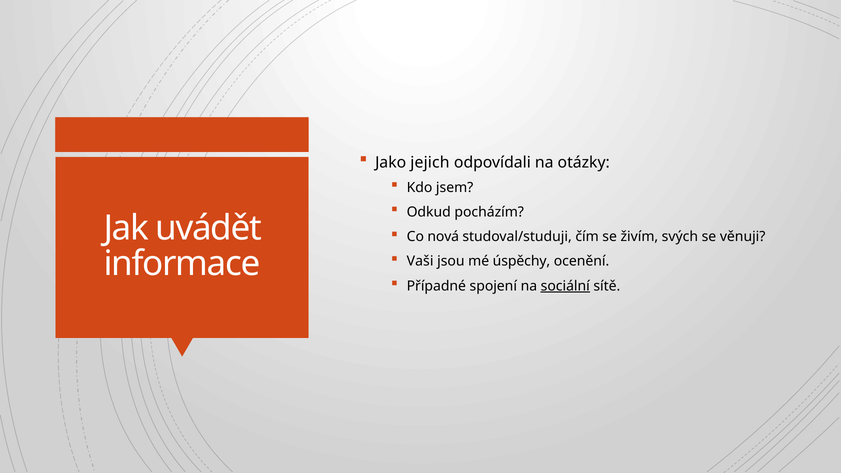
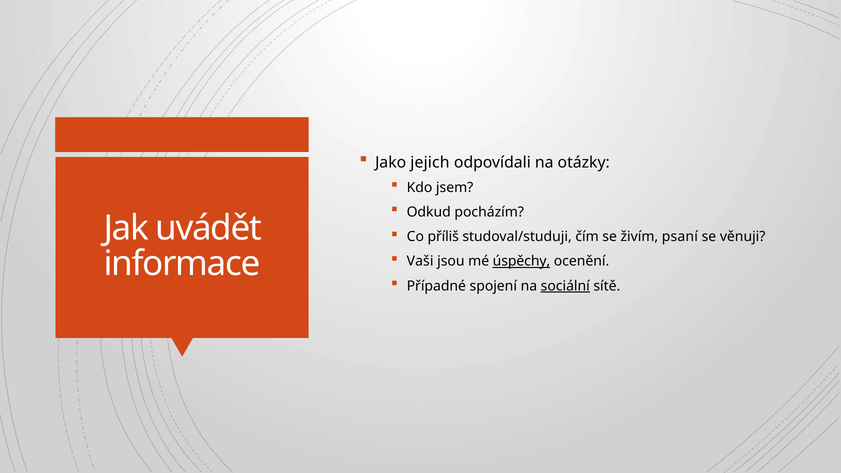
nová: nová -> příliš (443, 237)
svých: svých -> psaní (680, 237)
úspěchy underline: none -> present (521, 261)
